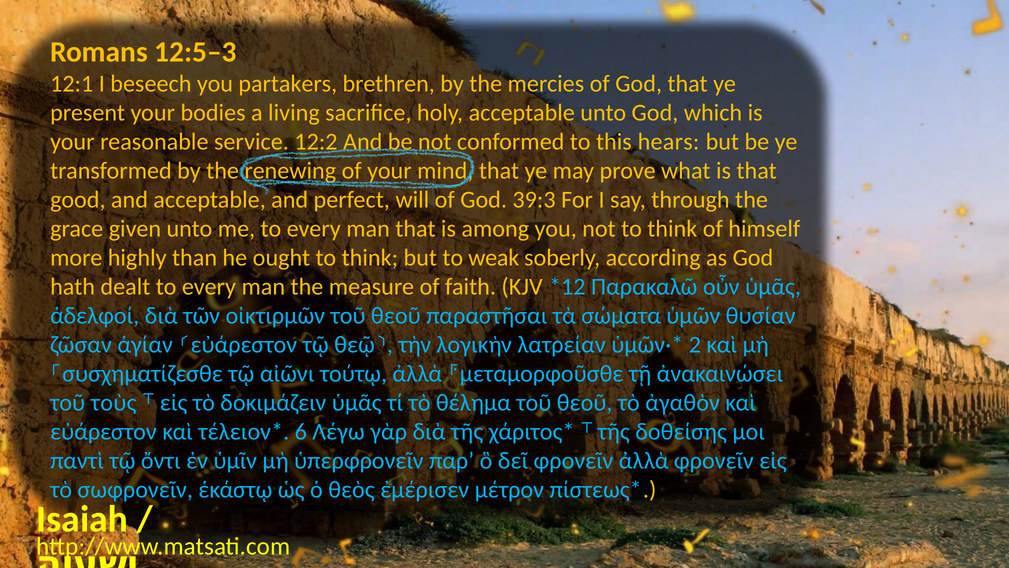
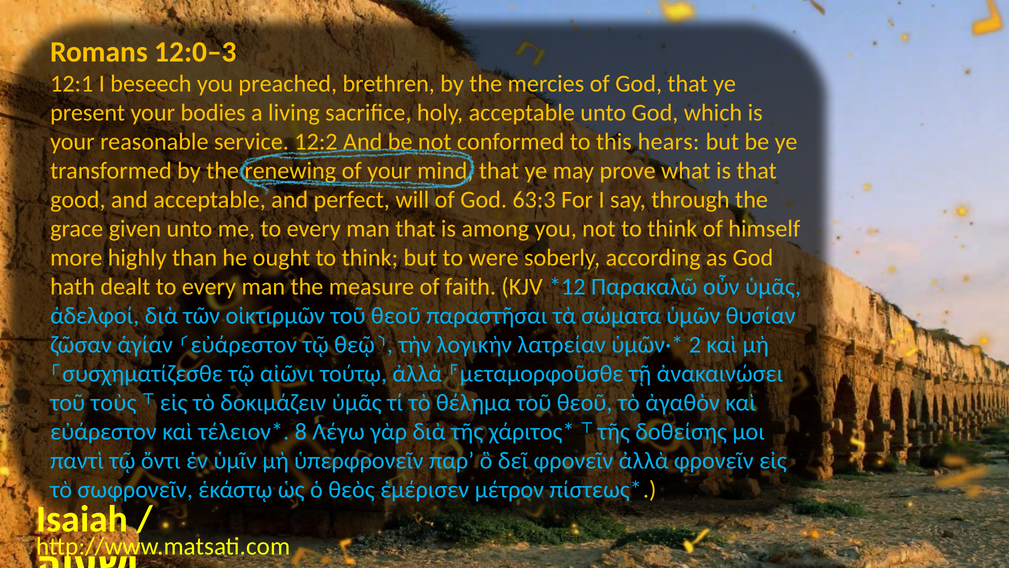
12:5–3: 12:5–3 -> 12:0–3 (196, 52)
partakers: partakers -> preached (288, 84)
39:3: 39:3 -> 63:3 (534, 200)
weak: weak -> were (494, 258)
6: 6 -> 8 (301, 432)
